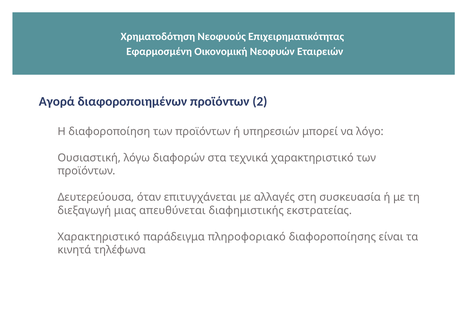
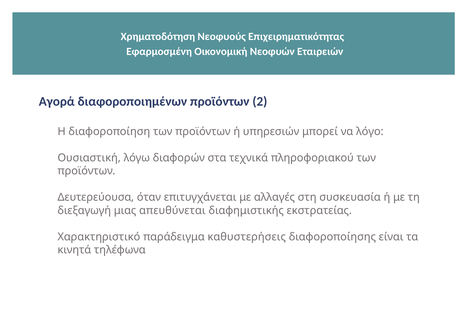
τεχνικά χαρακτηριστικό: χαρακτηριστικό -> πληροφοριακού (312, 158)
πληροφοριακό: πληροφοριακό -> καθυστερήσεις (247, 237)
